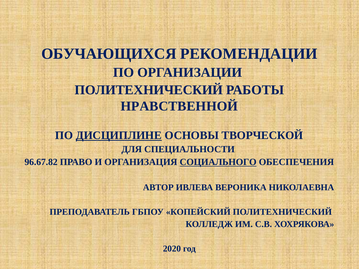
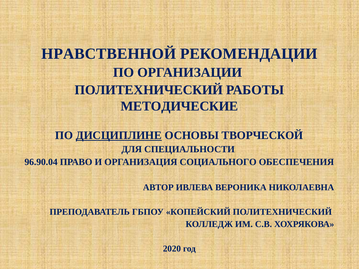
ОБУЧАЮЩИХСЯ: ОБУЧАЮЩИХСЯ -> НРАВСТВЕННОЙ (109, 54)
НРАВСТВЕННОЙ: НРАВСТВЕННОЙ -> МЕТОДИЧЕСКИЕ (179, 106)
96.67.82: 96.67.82 -> 96.90.04 (41, 162)
СОЦИАЛЬНОГО underline: present -> none (218, 162)
